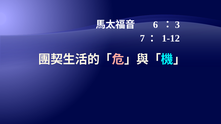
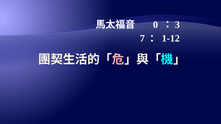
6: 6 -> 0 (155, 25)
